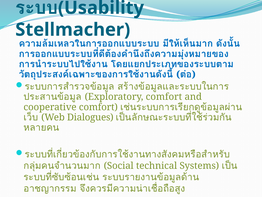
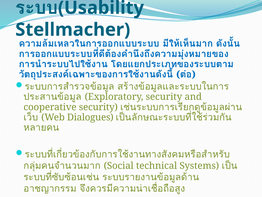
Exploratory comfort: comfort -> security (164, 97)
cooperative comfort: comfort -> security (98, 107)
